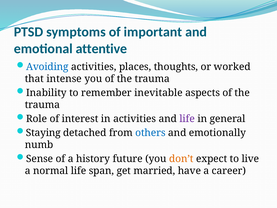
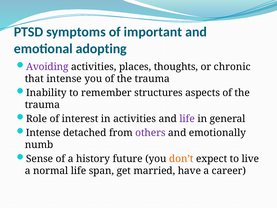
attentive: attentive -> adopting (101, 49)
Avoiding colour: blue -> purple (47, 67)
worked: worked -> chronic (232, 67)
inevitable: inevitable -> structures (159, 93)
Staying: Staying -> Intense (43, 133)
others colour: blue -> purple (150, 133)
